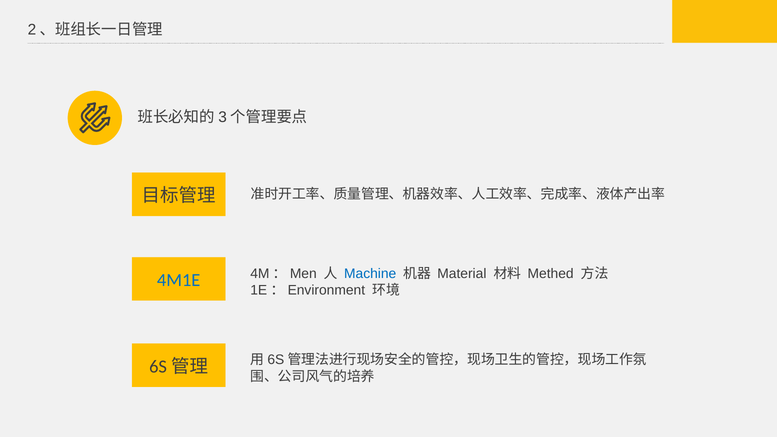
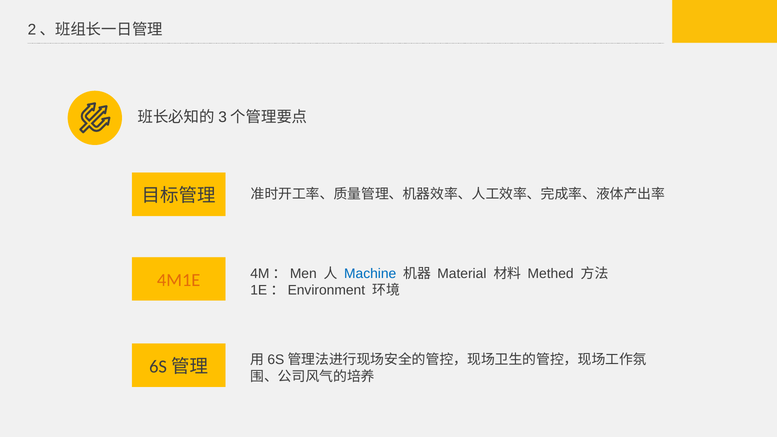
4M1E colour: blue -> orange (179, 280)
